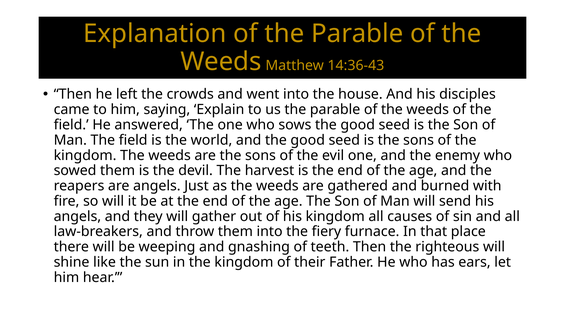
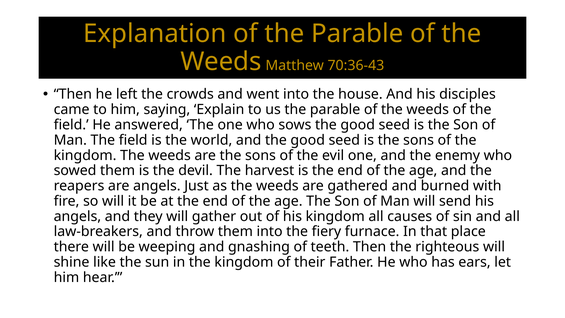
14:36-43: 14:36-43 -> 70:36-43 (356, 65)
